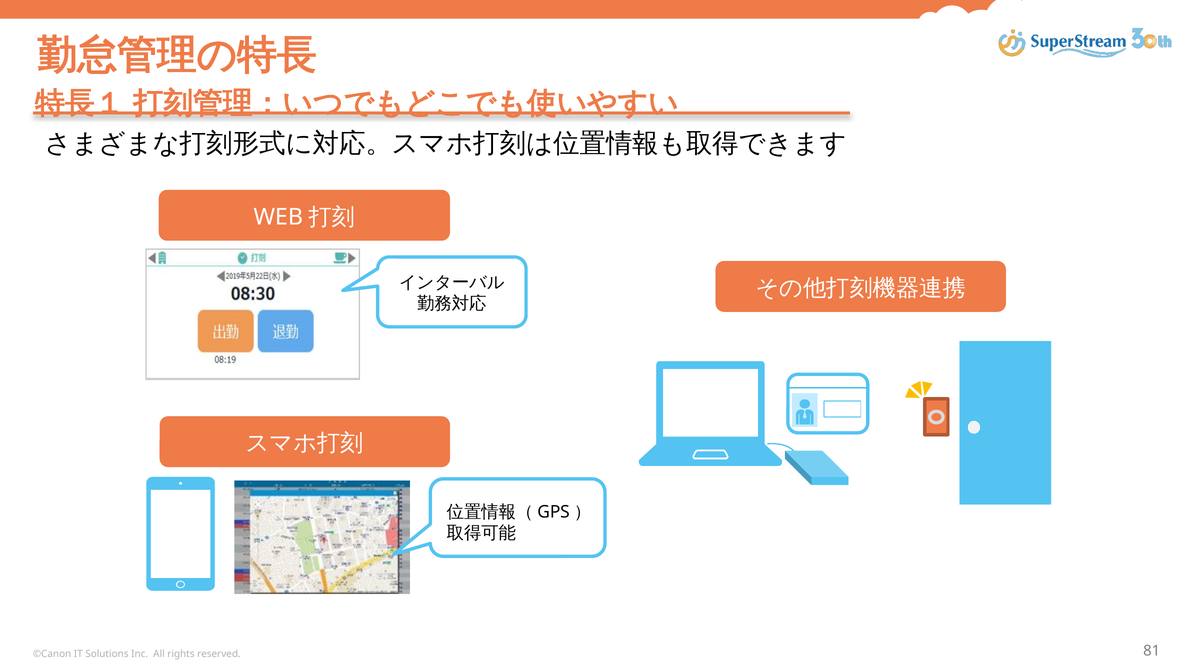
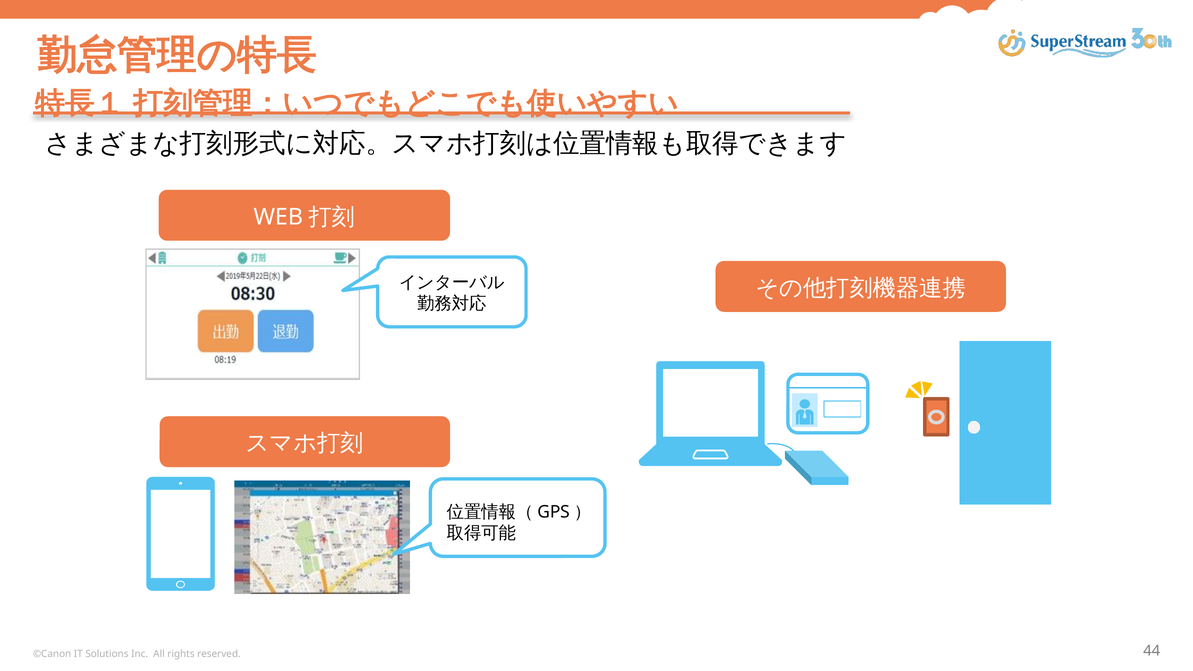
81: 81 -> 44 (1152, 651)
